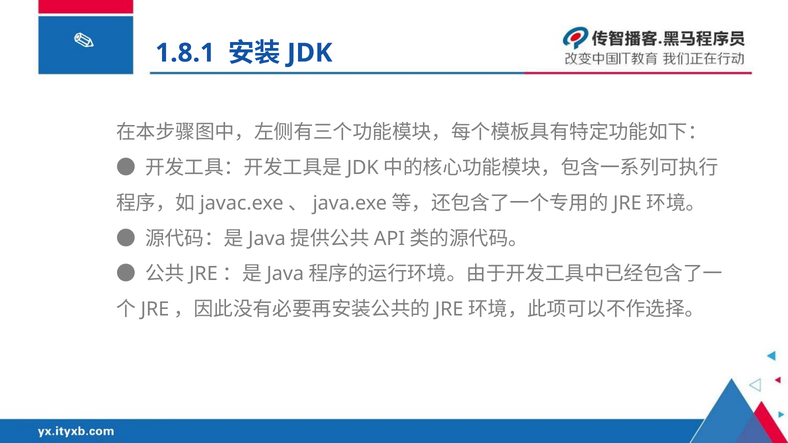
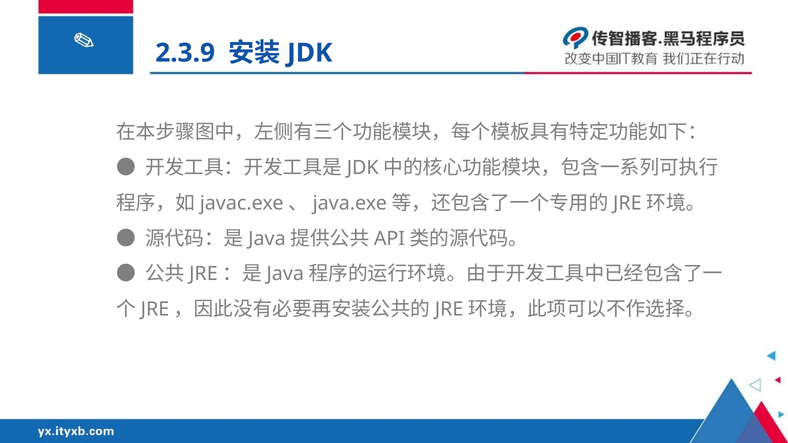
1.8.1: 1.8.1 -> 2.3.9 (185, 53)
